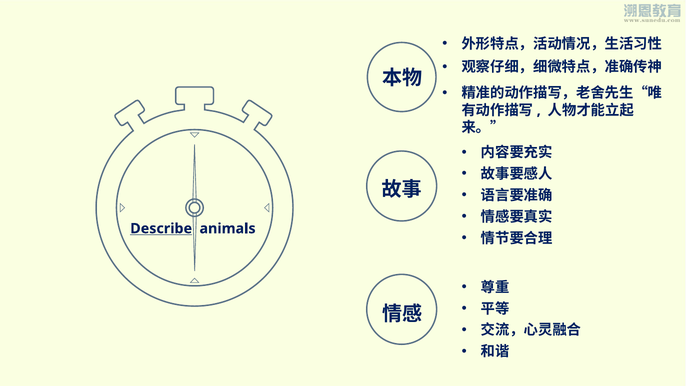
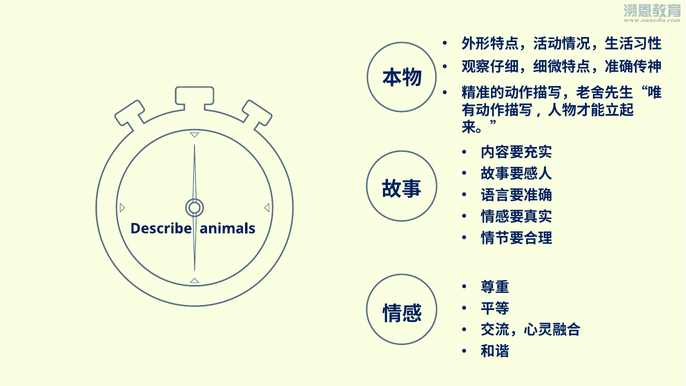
Describe underline: present -> none (161, 228)
